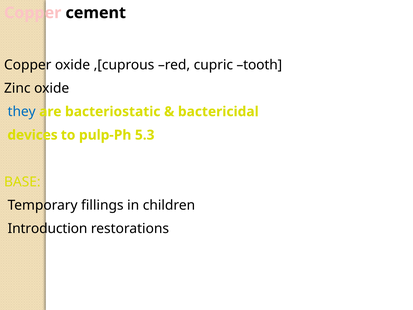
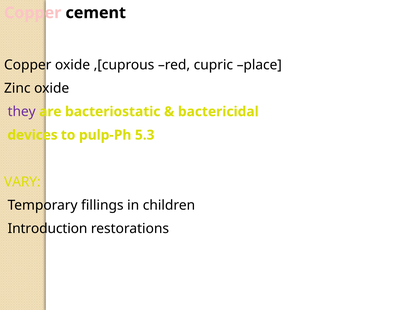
tooth: tooth -> place (259, 65)
they colour: blue -> purple (22, 112)
BASE: BASE -> VARY (22, 182)
